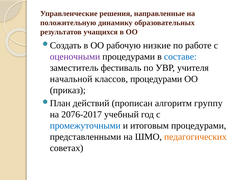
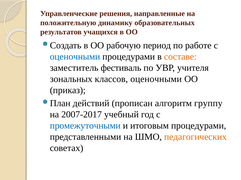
низкие: низкие -> период (157, 46)
оценочными colour: purple -> blue (75, 57)
составе colour: blue -> orange (180, 57)
начальной: начальной -> зональных (71, 79)
классов процедурами: процедурами -> оценочными (156, 79)
2076-2017: 2076-2017 -> 2007-2017 (82, 115)
